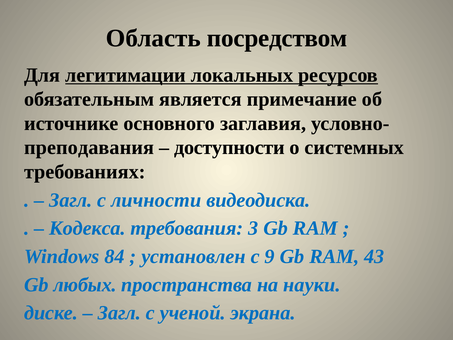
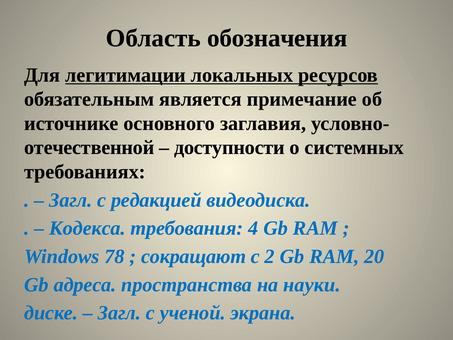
посредством: посредством -> обозначения (277, 38)
преподавания: преподавания -> отечественной (89, 148)
личности: личности -> редакцией (156, 200)
3: 3 -> 4 (253, 228)
84: 84 -> 78 (115, 256)
установлен: установлен -> сокращают (194, 256)
9: 9 -> 2 (270, 256)
43: 43 -> 20 (374, 256)
любых: любых -> адреса (85, 284)
